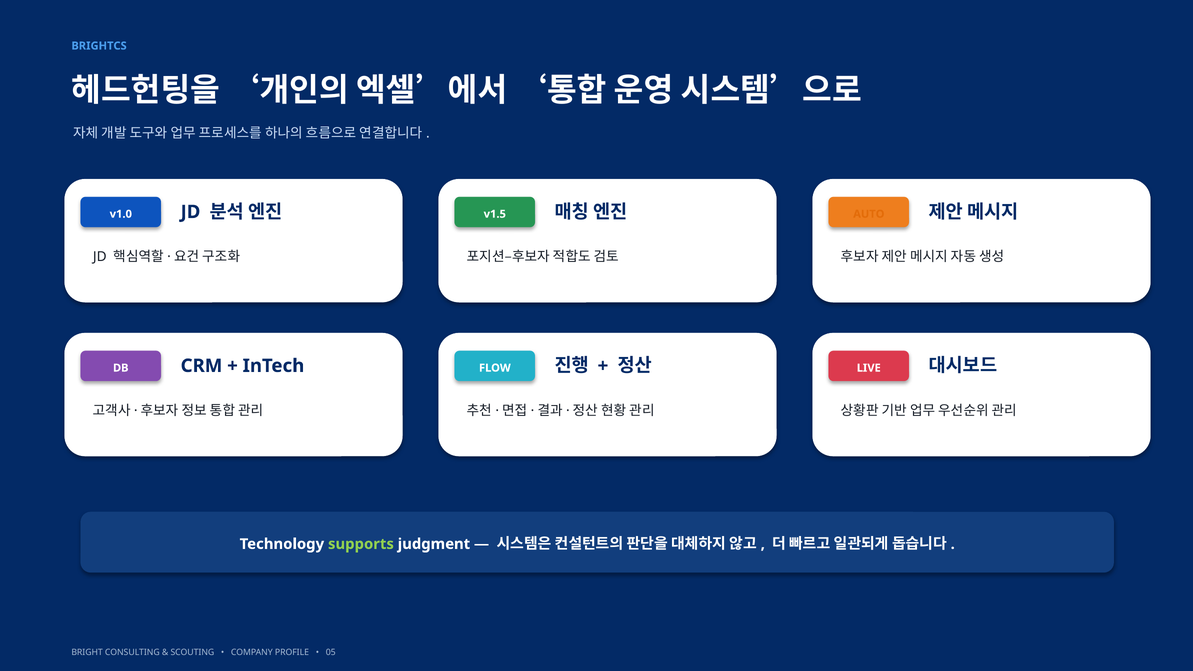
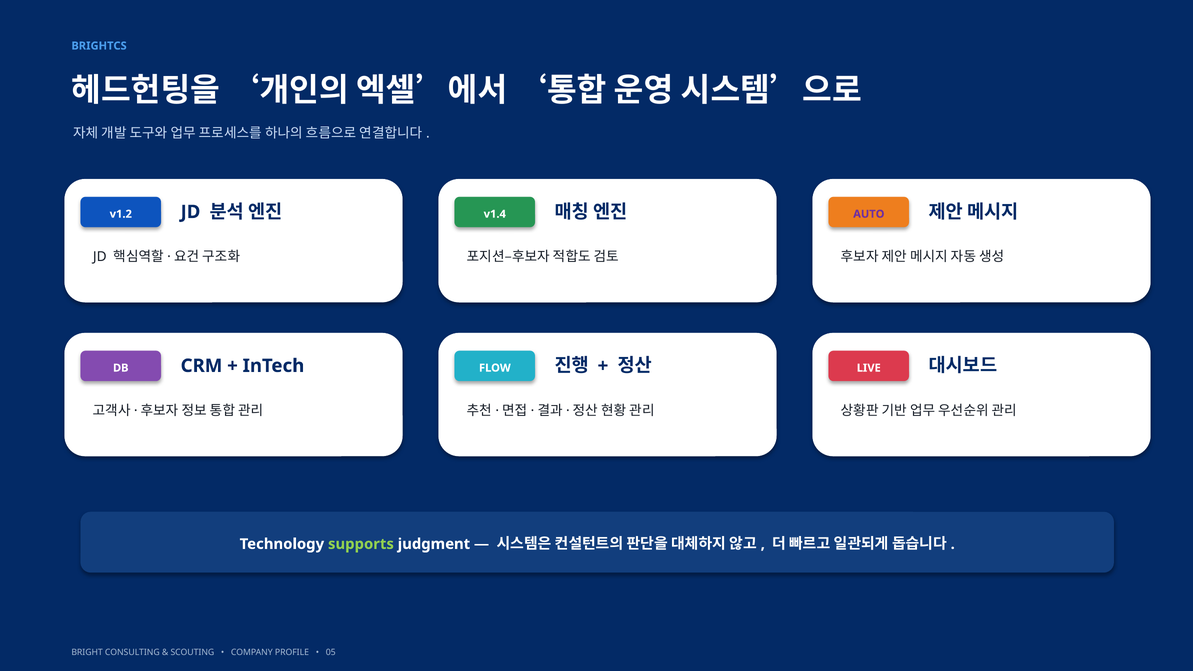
v1.0: v1.0 -> v1.2 (121, 214)
v1.5: v1.5 -> v1.4 (495, 214)
AUTO colour: orange -> purple (869, 214)
